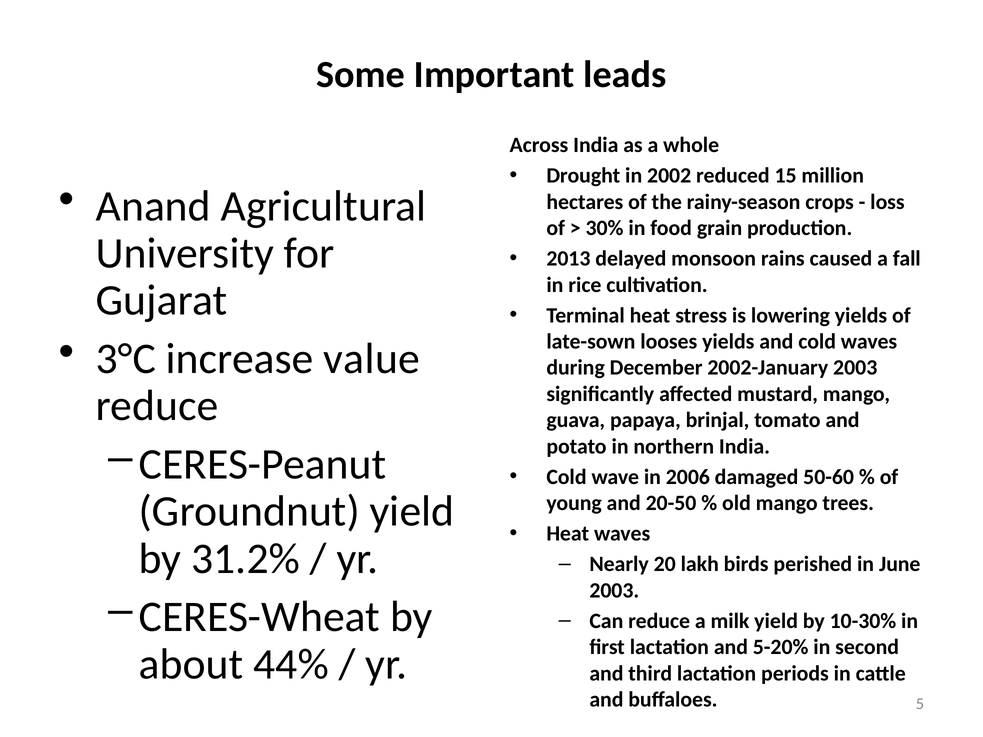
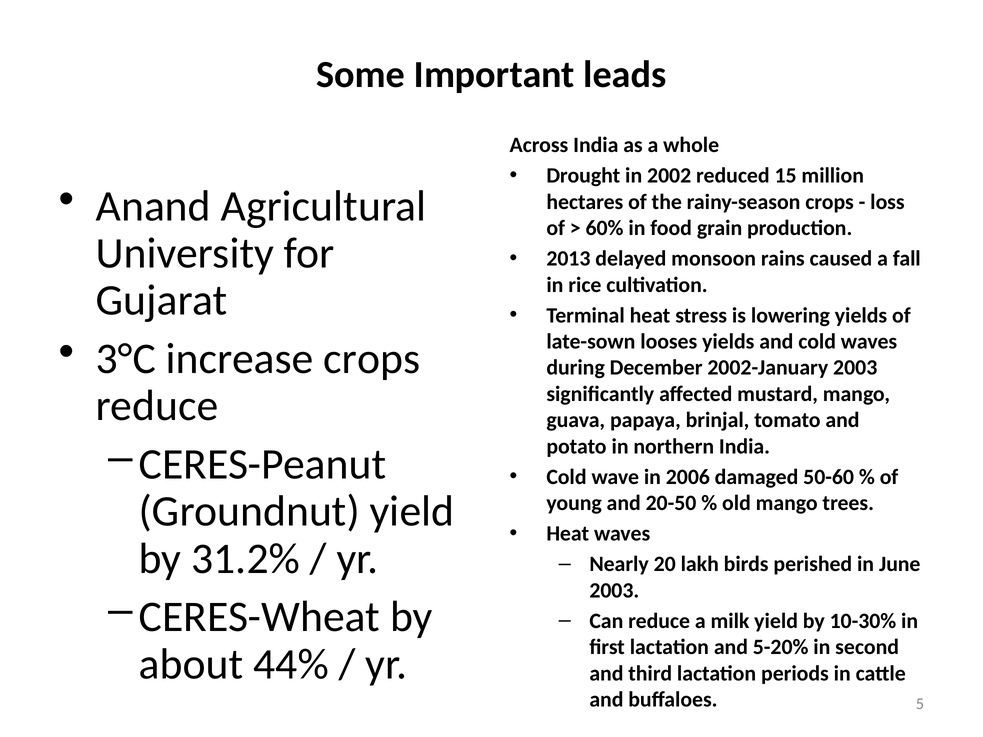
30%: 30% -> 60% (605, 228)
increase value: value -> crops (372, 359)
